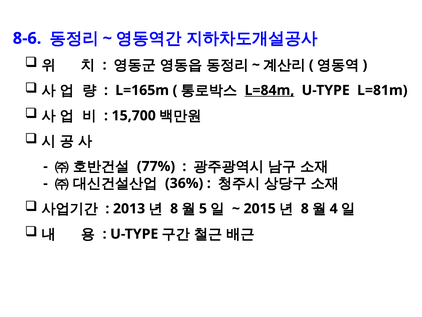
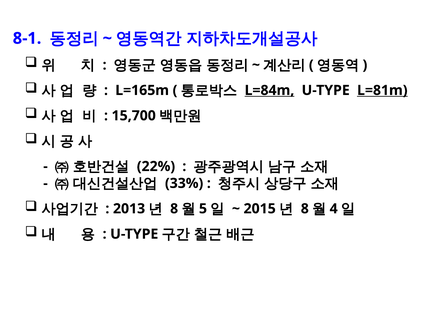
8-6: 8-6 -> 8-1 (27, 38)
L=81m underline: none -> present (382, 90)
77%: 77% -> 22% (156, 166)
36%: 36% -> 33% (184, 183)
